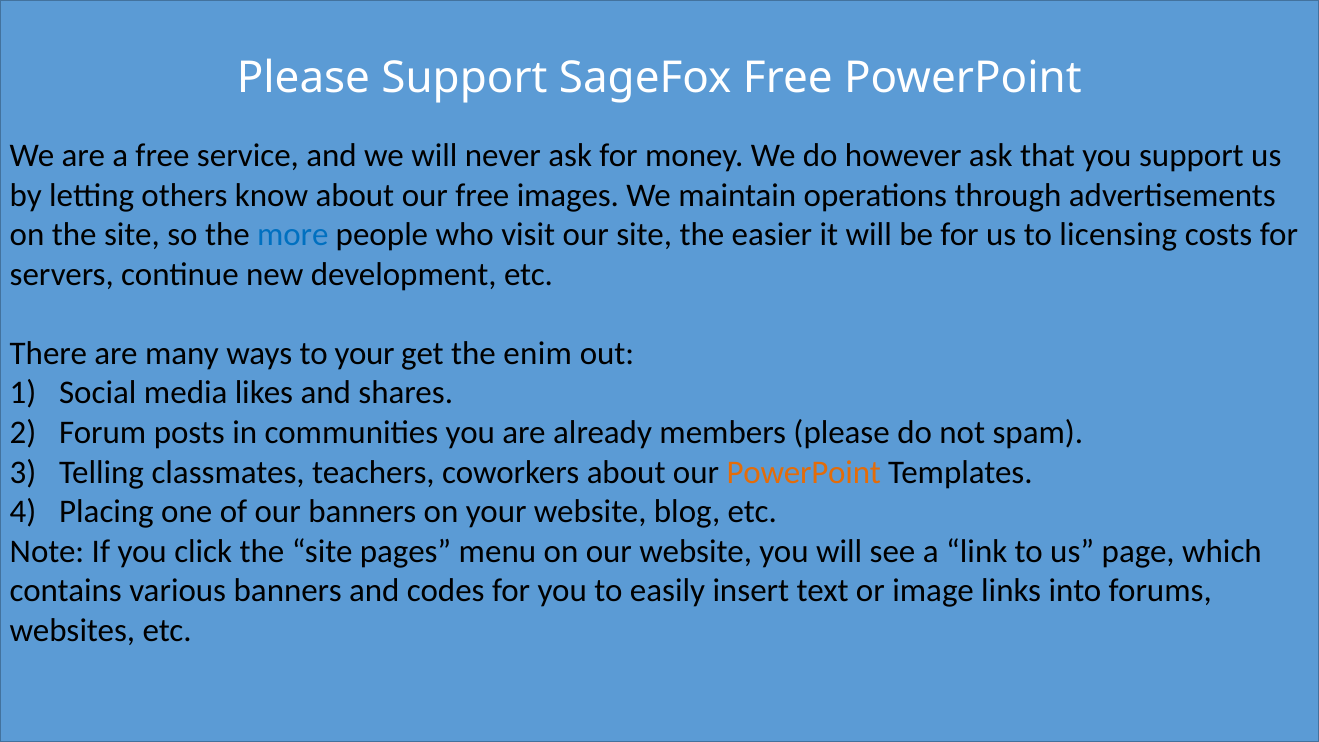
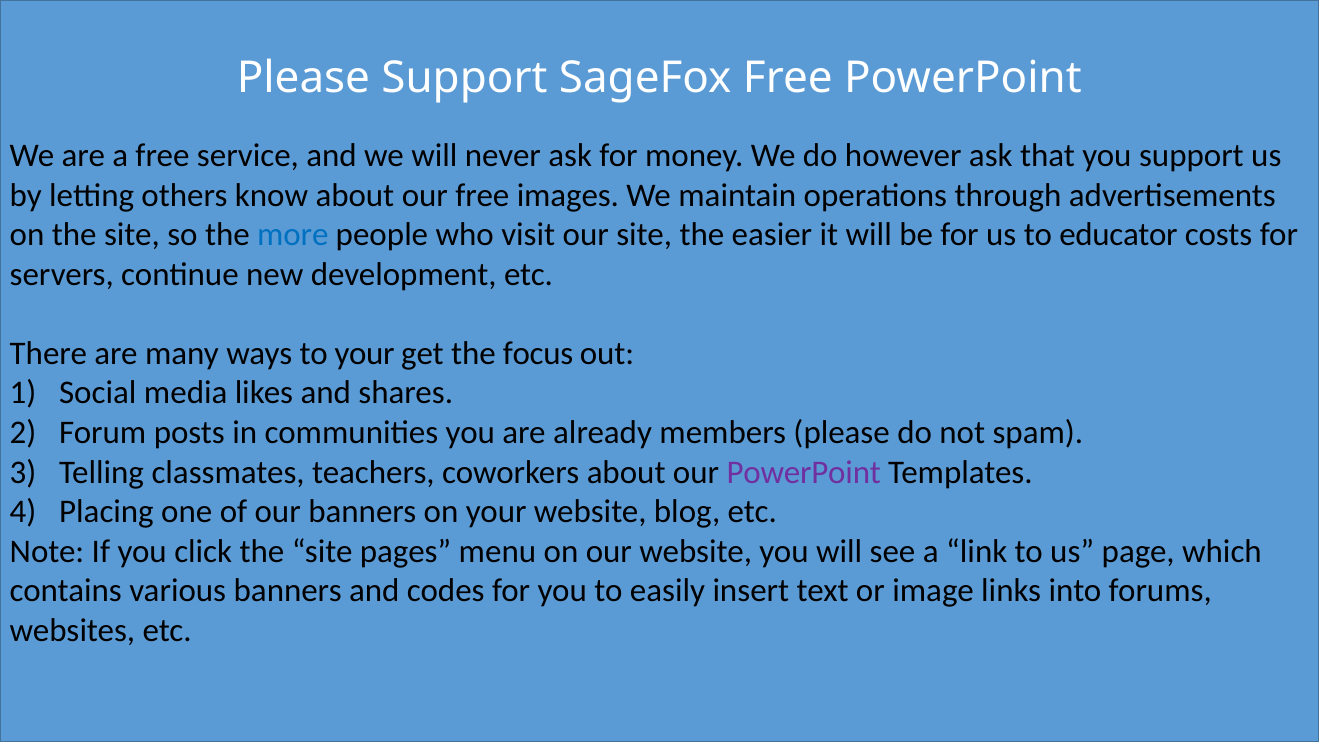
licensing: licensing -> educator (1119, 235)
enim: enim -> focus (538, 353)
PowerPoint colour: orange -> purple (804, 472)
